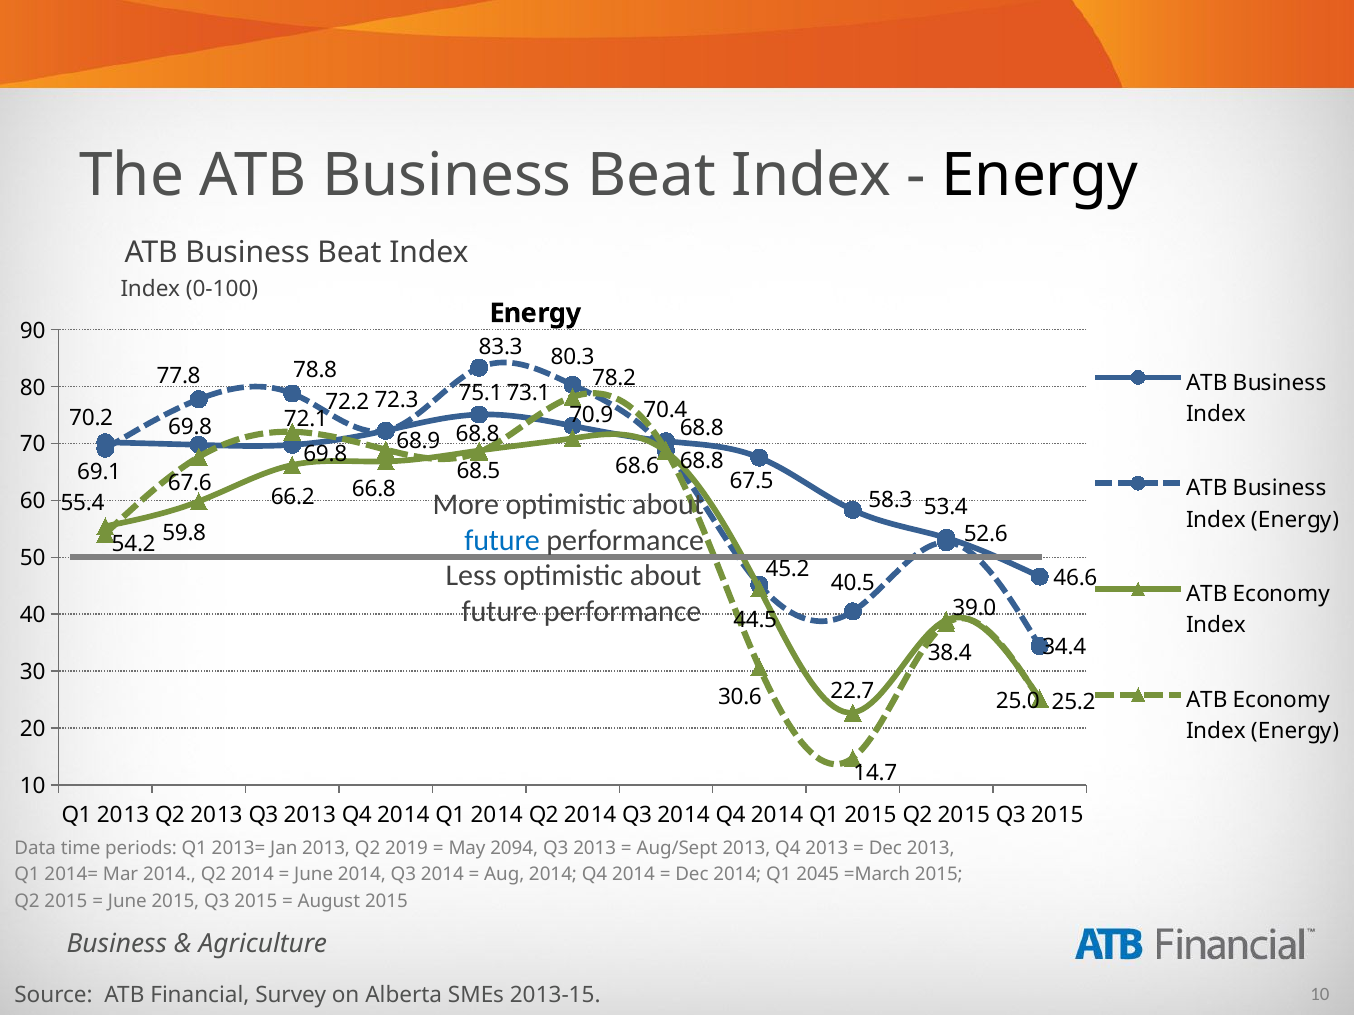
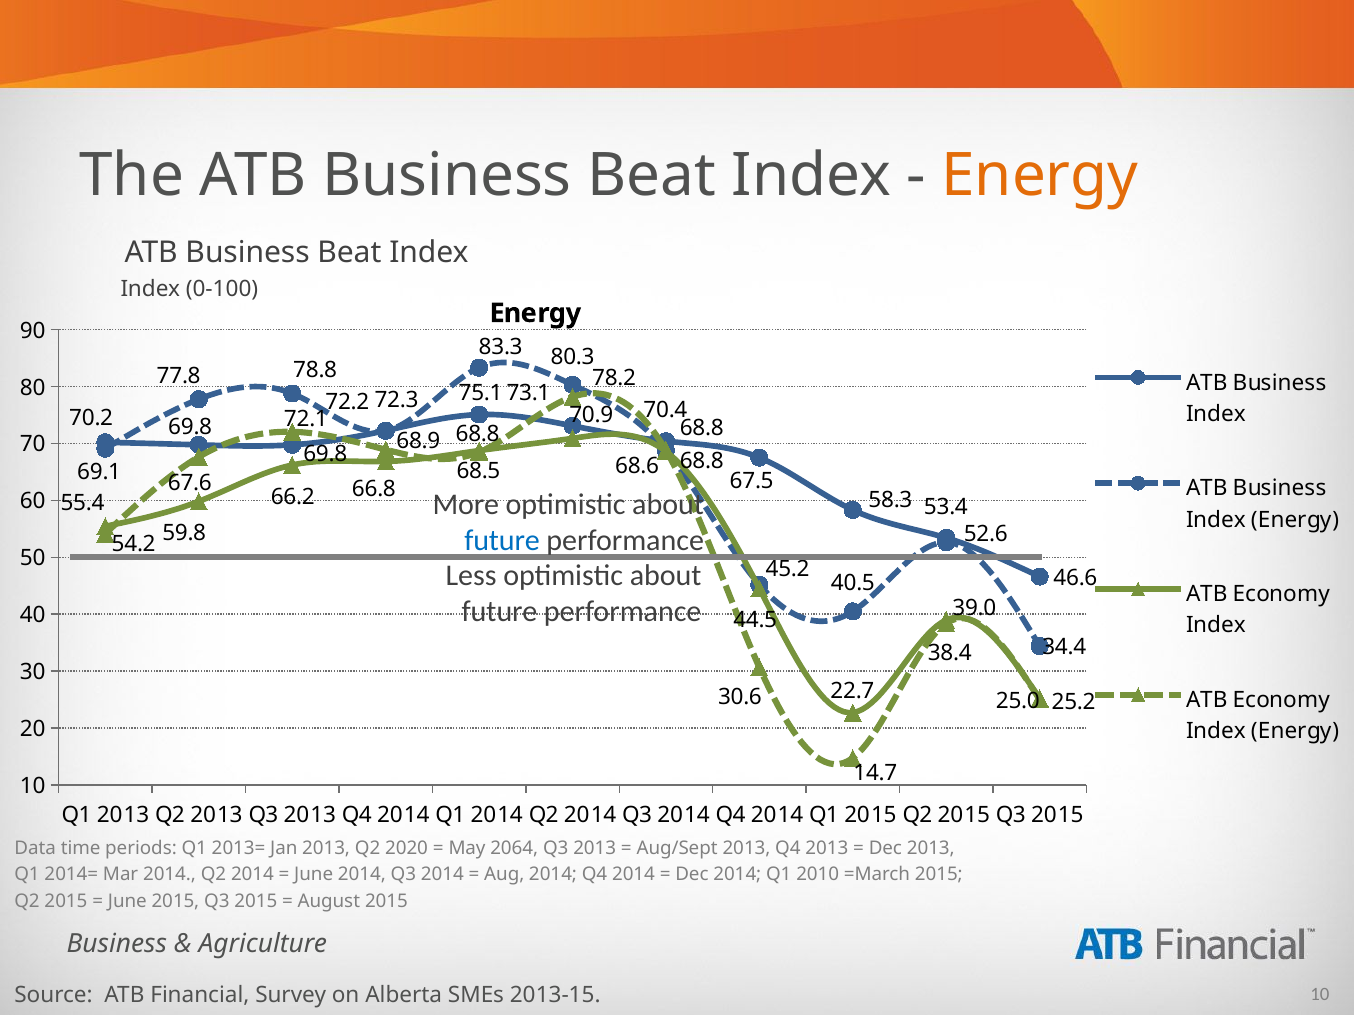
Energy colour: black -> orange (1040, 175)
2019: 2019 -> 2020 (407, 849)
2094: 2094 -> 2064 (514, 849)
2045: 2045 -> 2010 (818, 875)
